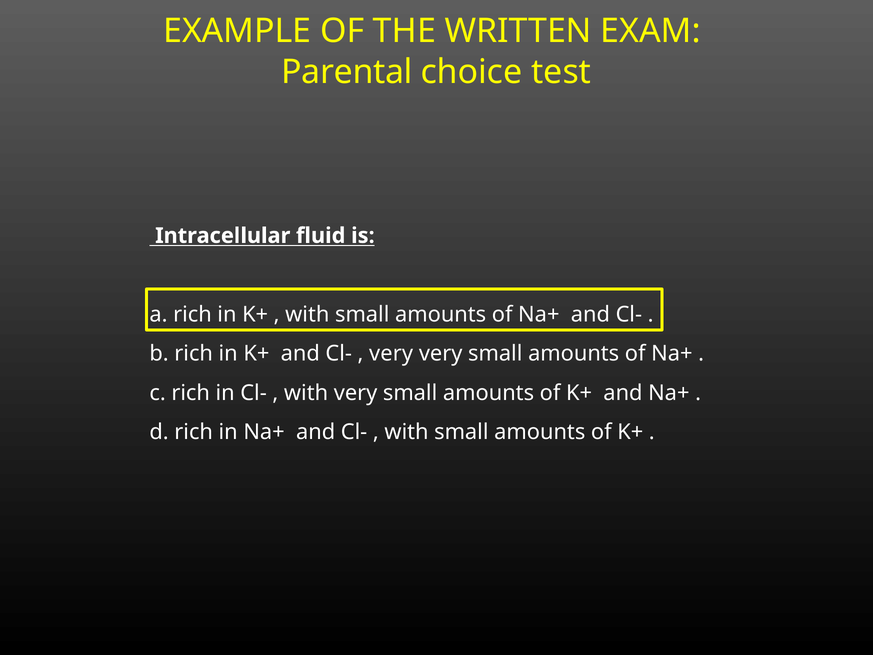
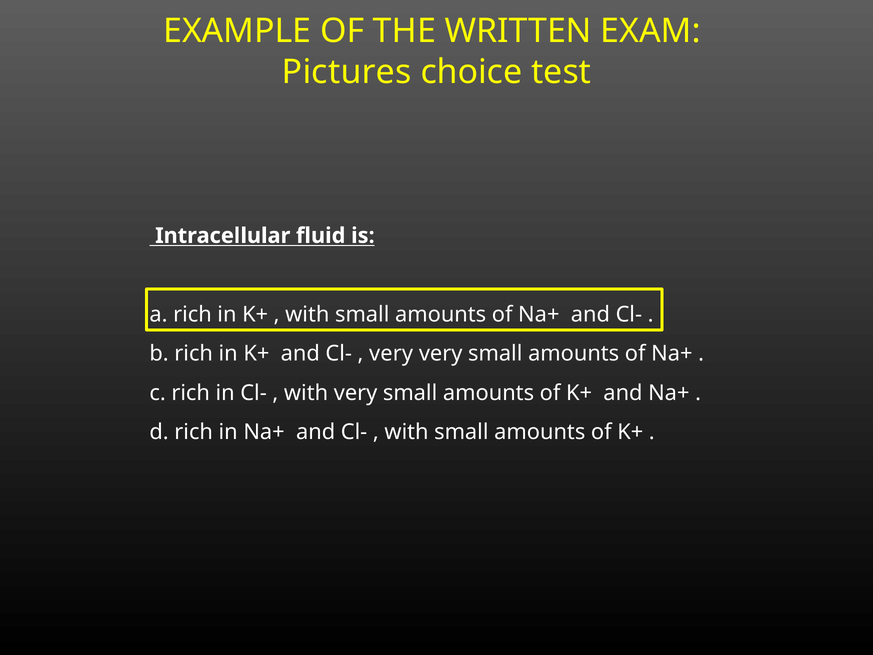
Parental: Parental -> Pictures (347, 72)
